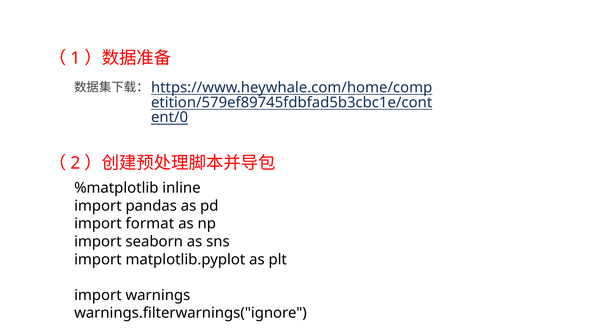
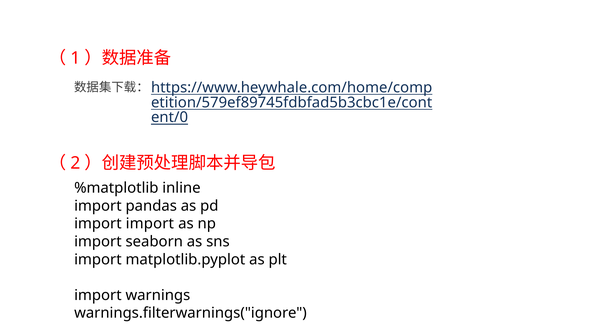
import format: format -> import (150, 224)
